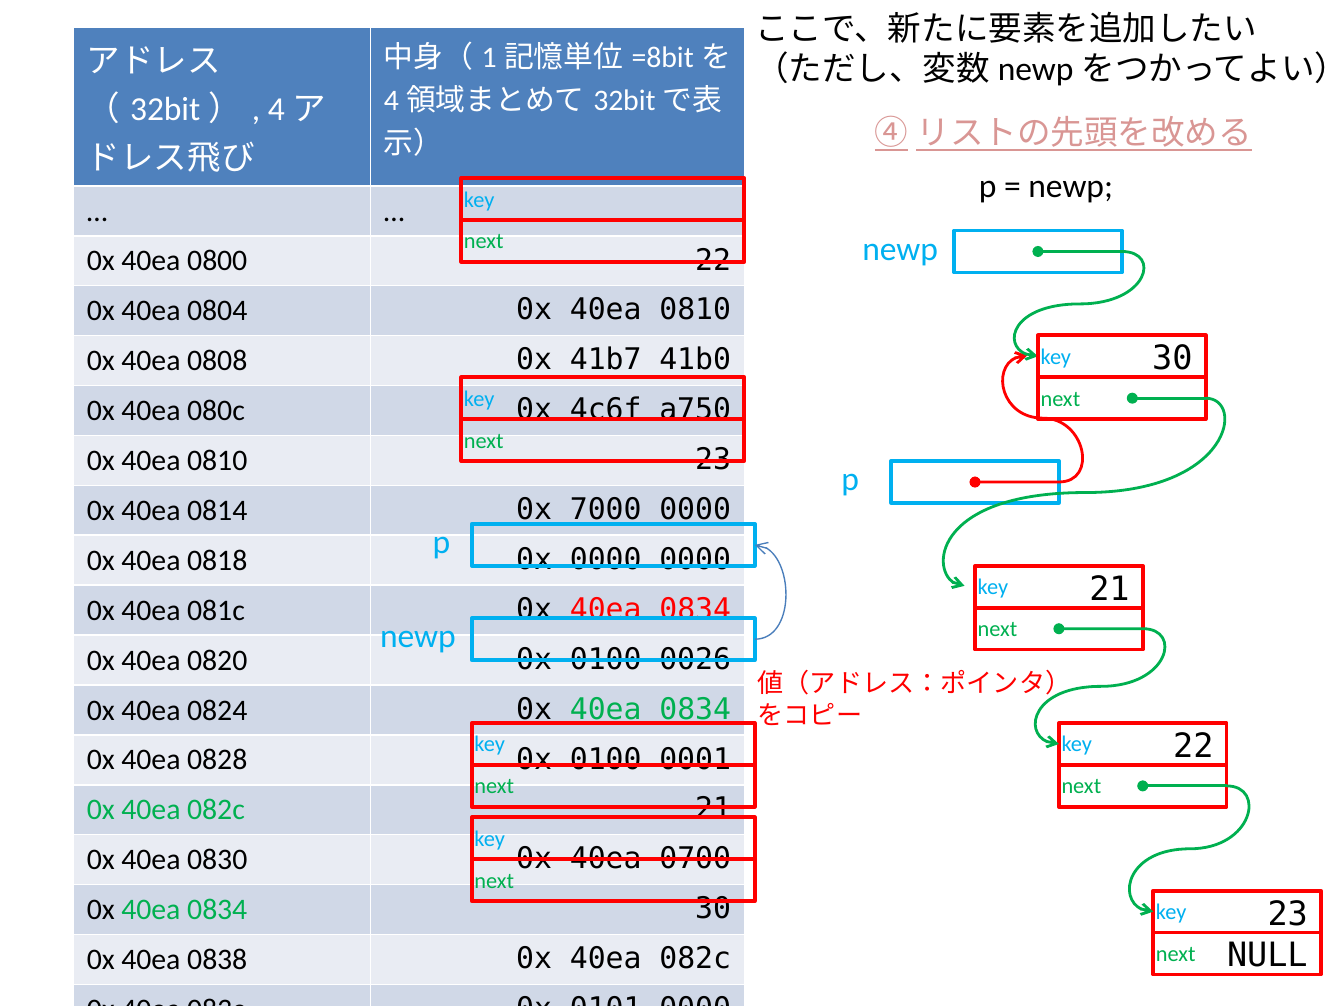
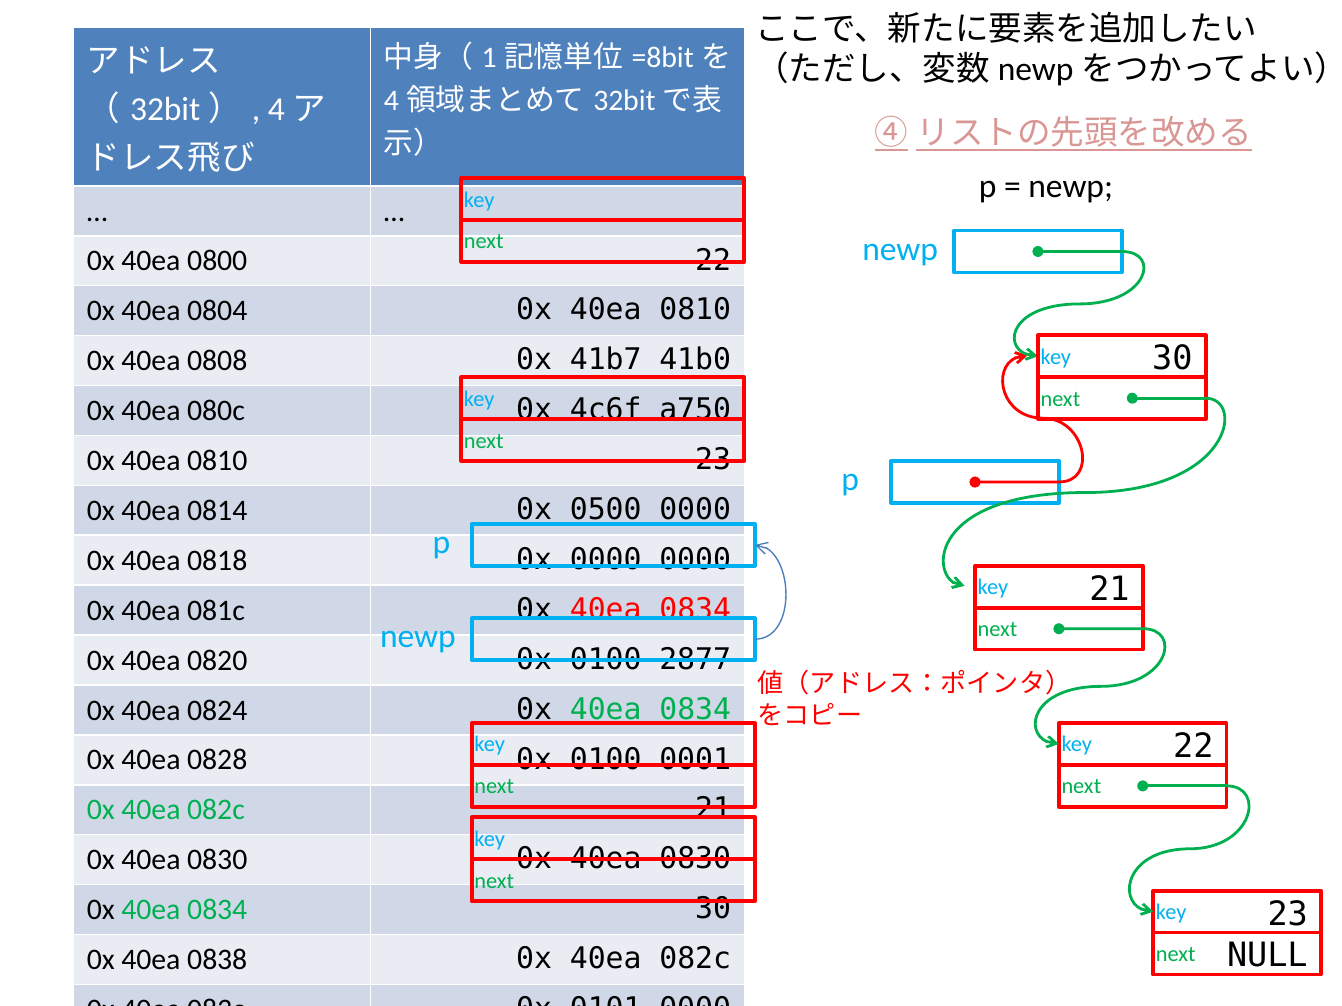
7000: 7000 -> 0500 (606, 510)
0026: 0026 -> 2877 (695, 660)
0830 0x 40ea 0700: 0700 -> 0830 (695, 859)
